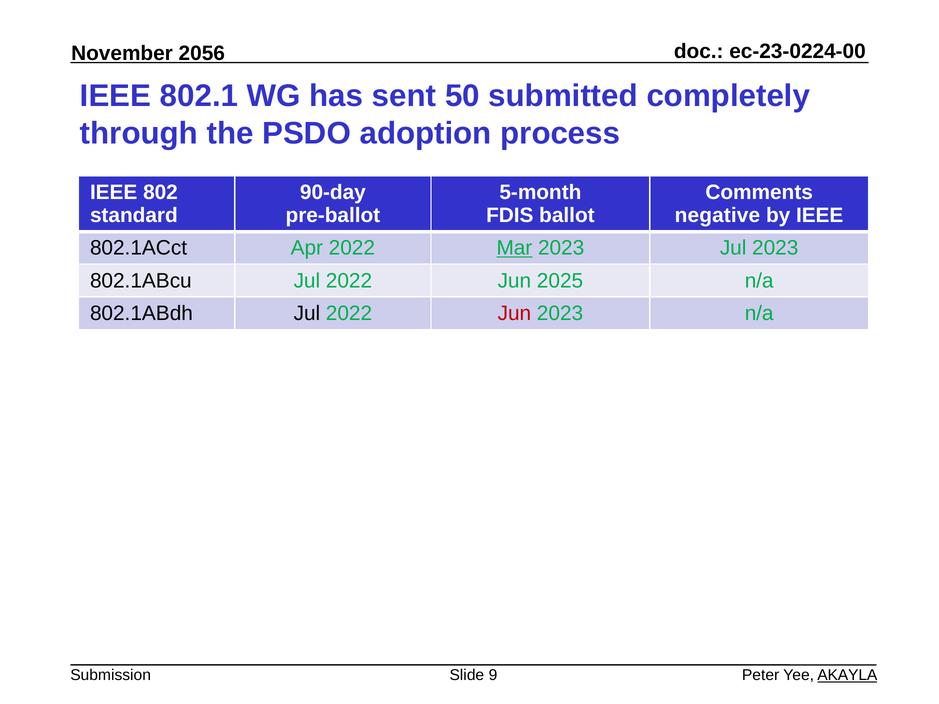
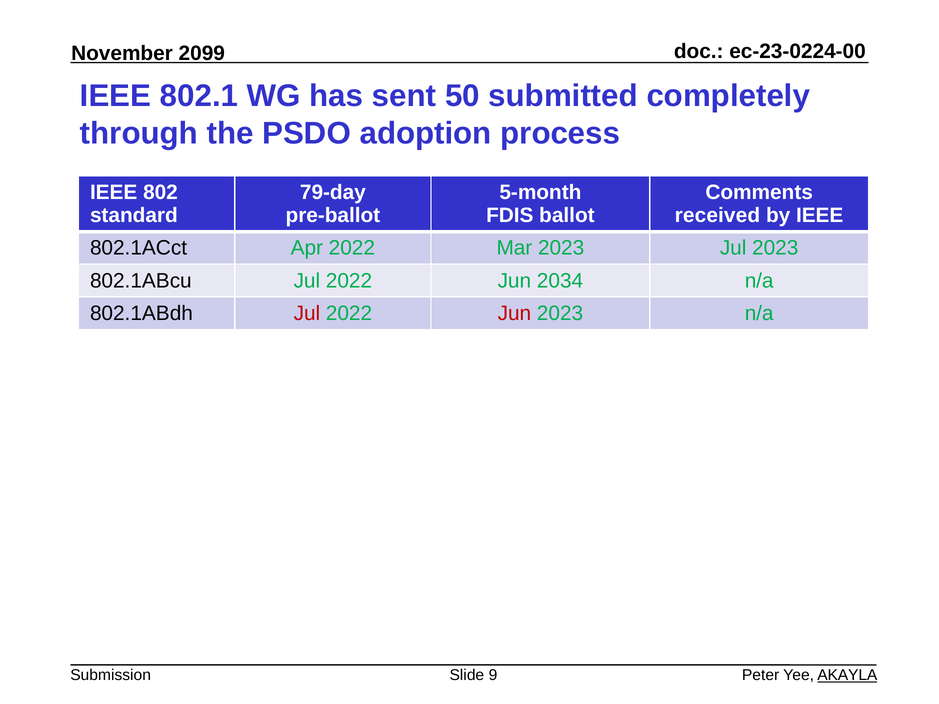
2056: 2056 -> 2099 (202, 53)
90-day: 90-day -> 79-day (333, 192)
negative: negative -> received (717, 216)
Mar underline: present -> none (514, 248)
2025: 2025 -> 2034 (560, 281)
Jul colour: black -> red (307, 313)
